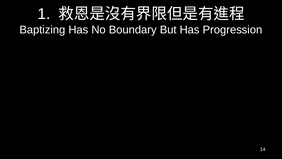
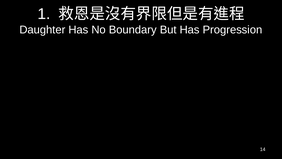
Baptizing: Baptizing -> Daughter (42, 30)
